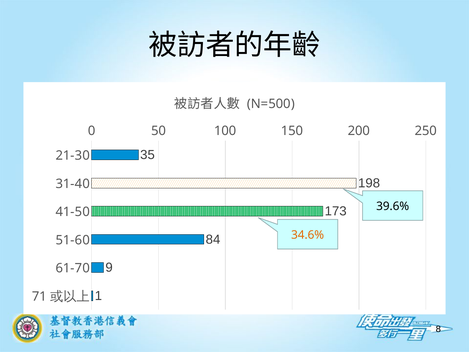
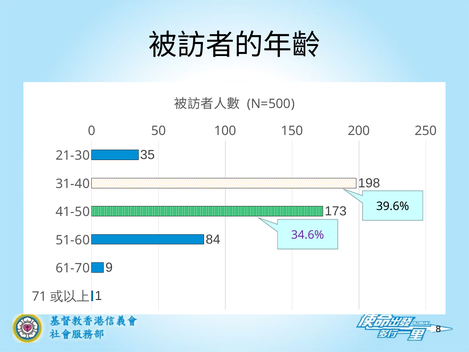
34.6% colour: orange -> purple (308, 235)
